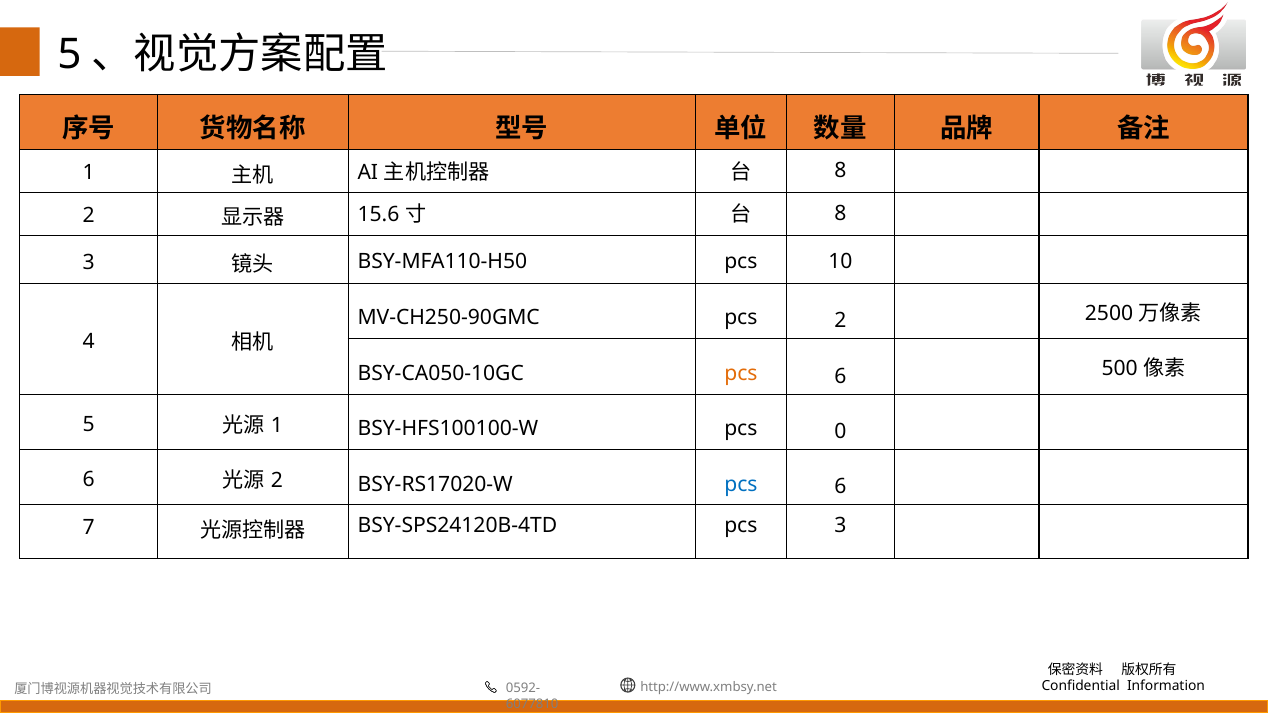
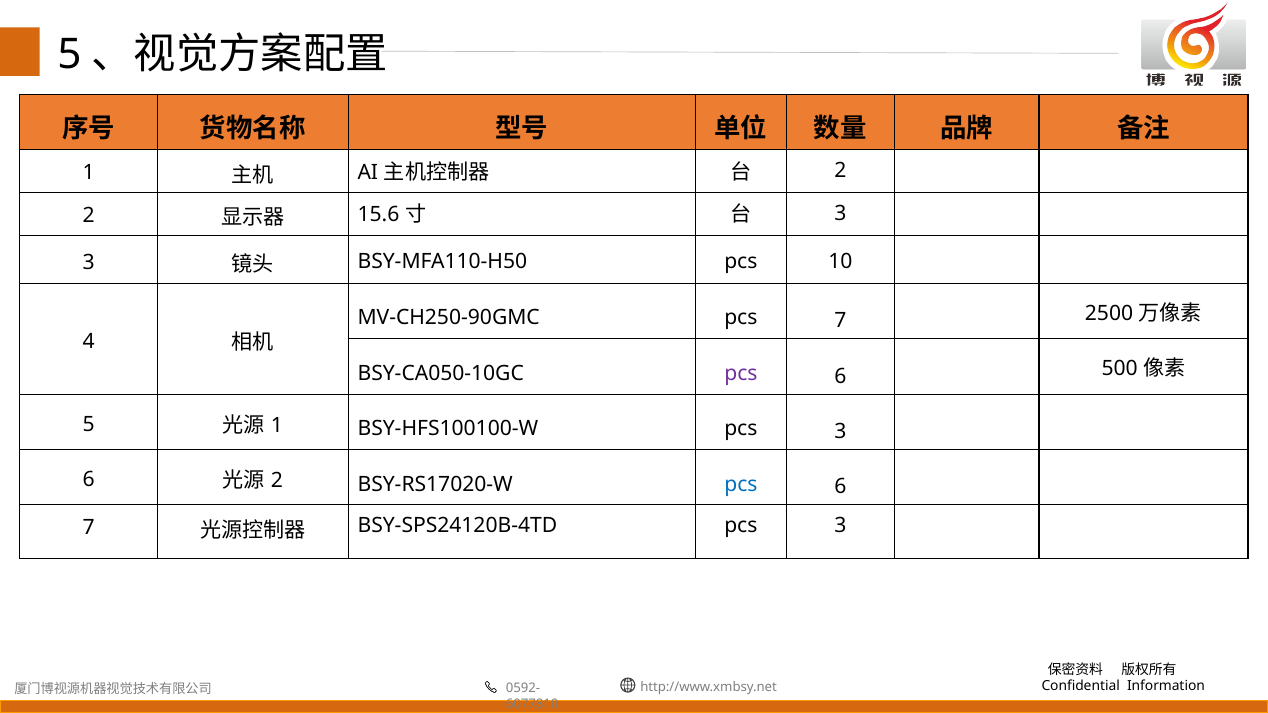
8: 8 -> 2 (840, 170)
8: 8 -> 3 (840, 213)
pcs 2: 2 -> 7 (840, 321)
pcs colour: orange -> purple (741, 373)
BSY-HFS100100-W pcs 0: 0 -> 3 (840, 432)
